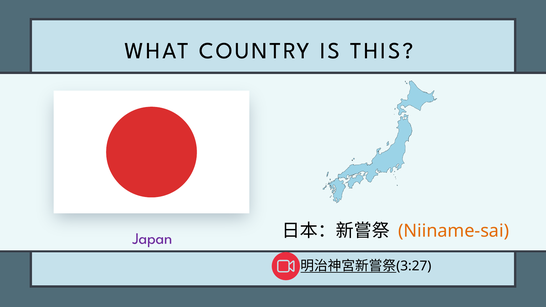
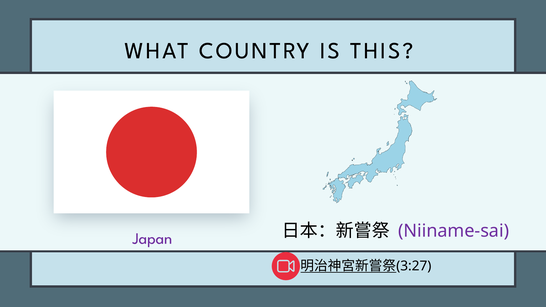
Niiname-sai colour: orange -> purple (454, 231)
